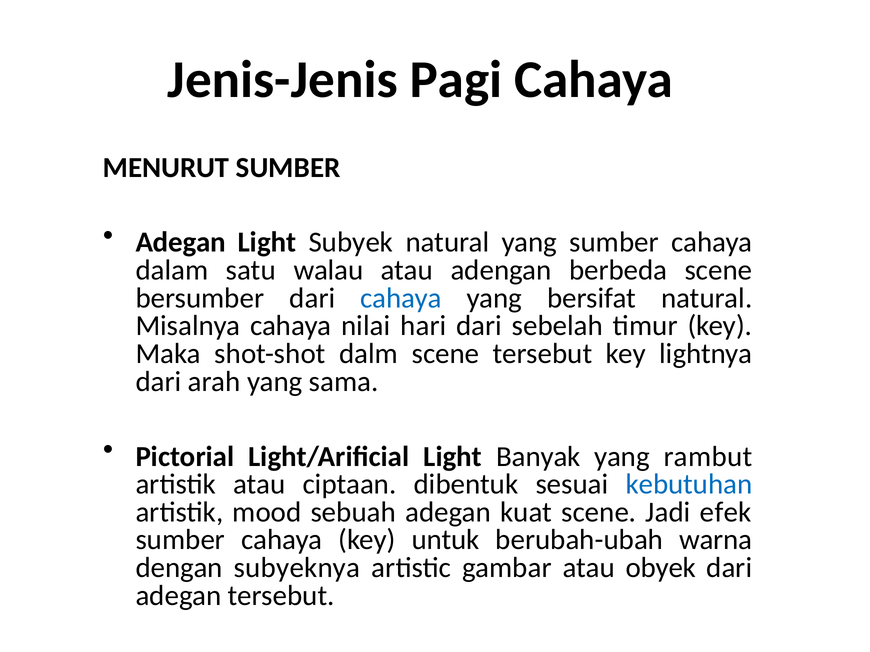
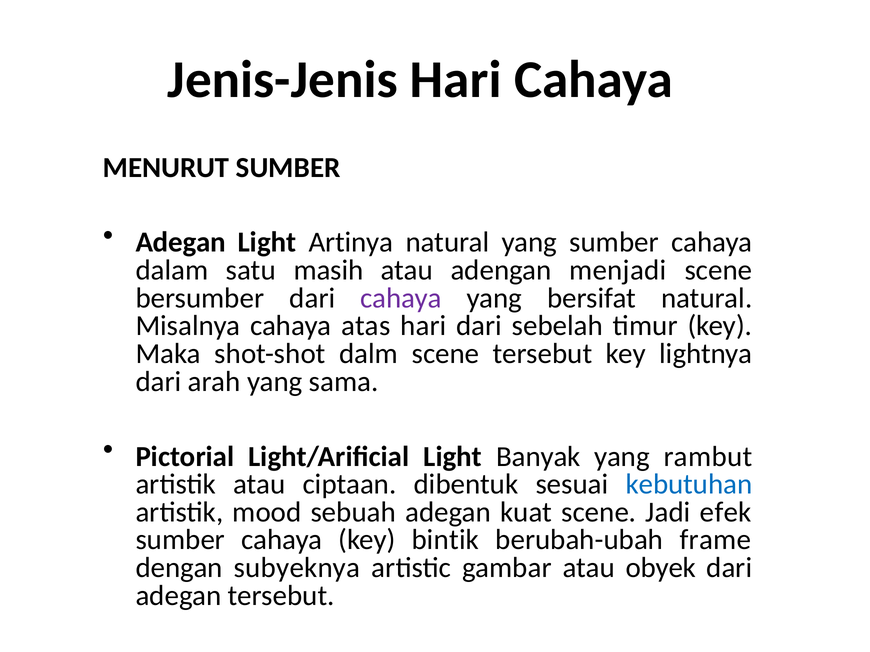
Jenis-Jenis Pagi: Pagi -> Hari (456, 80)
Subyek: Subyek -> Artinya (351, 243)
walau: walau -> masih (328, 270)
berbeda: berbeda -> menjadi (618, 270)
cahaya colour: blue -> purple (401, 298)
nilai: nilai -> atas (366, 326)
untuk: untuk -> bintik (445, 540)
warna: warna -> frame (716, 540)
